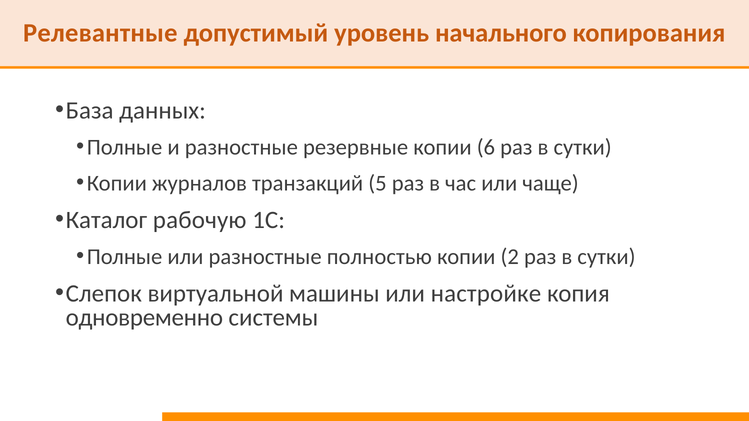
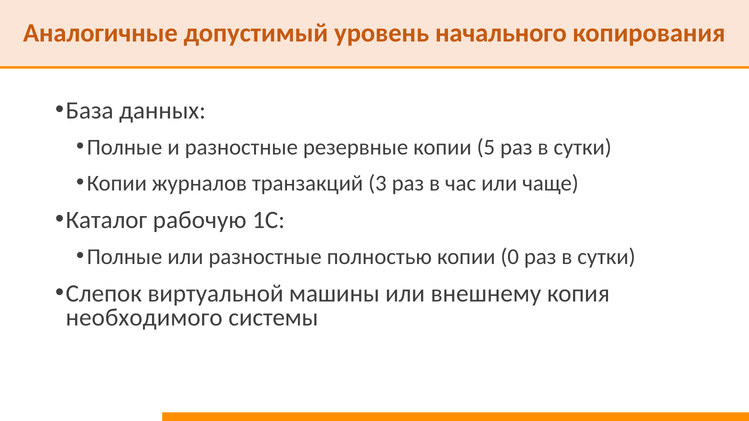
Релевантные: Релевантные -> Аналогичные (100, 33)
6: 6 -> 5 (486, 147)
5: 5 -> 3 (378, 183)
2: 2 -> 0 (510, 257)
настройке: настройке -> внешнему (486, 294)
одновременно: одновременно -> необходимого (144, 318)
